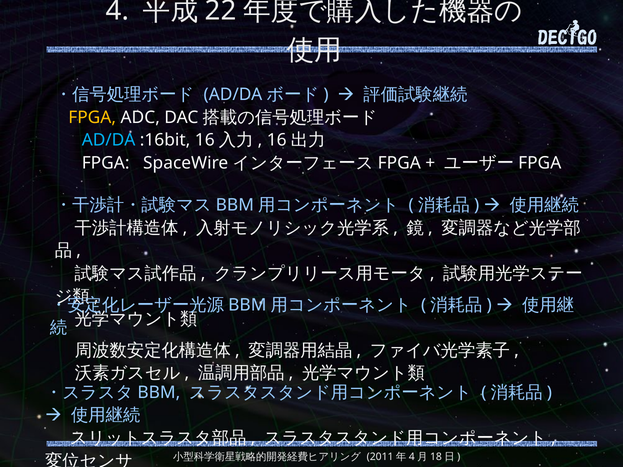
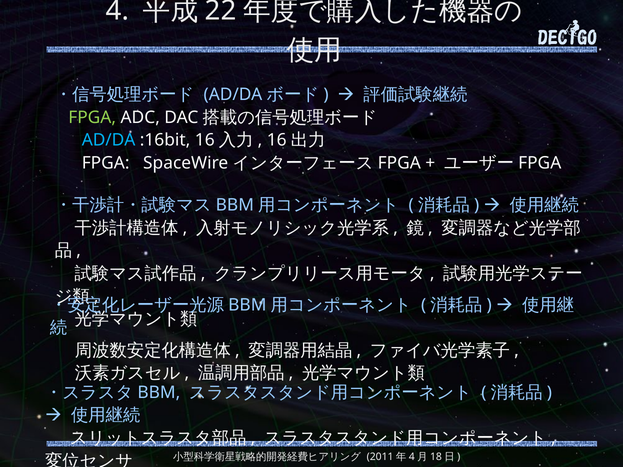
FPGA colour: yellow -> light green (92, 117)
